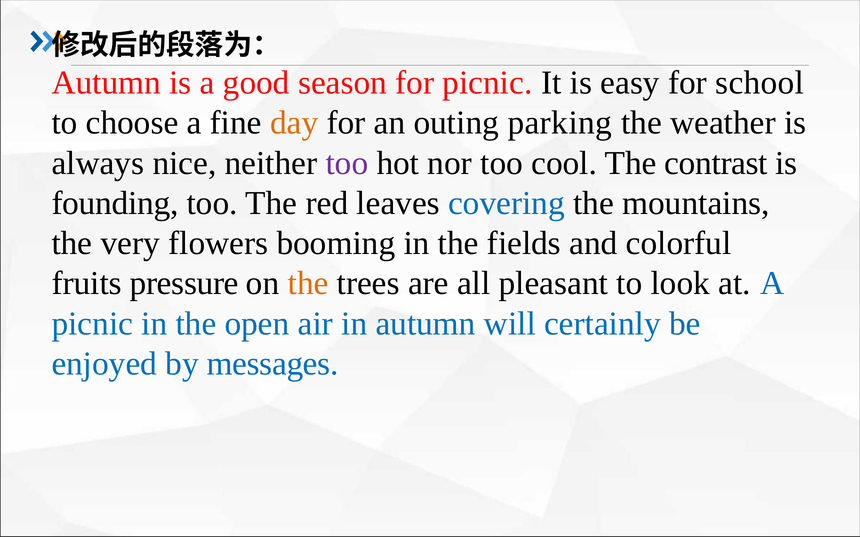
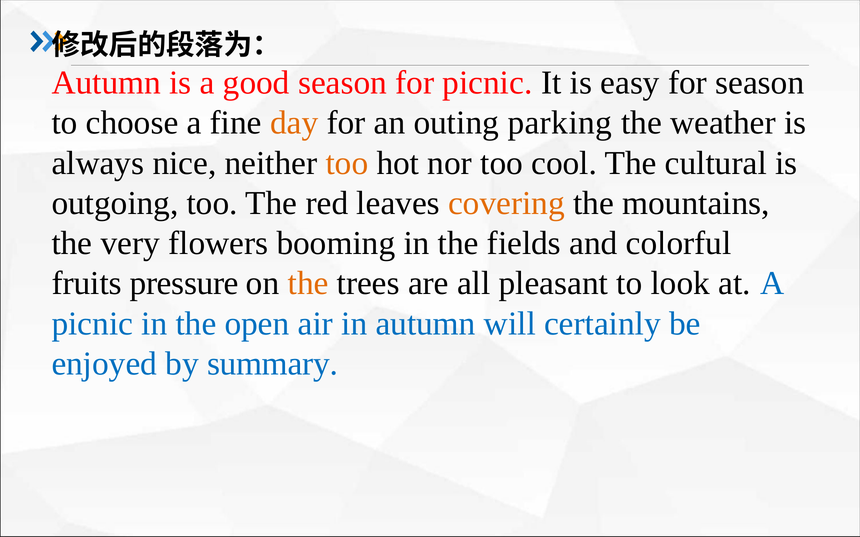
for school: school -> season (760, 83)
too colour: purple -> orange (347, 163)
contrast: contrast -> cultural (716, 163)
founding: founding -> outgoing (115, 203)
covering colour: blue -> orange (507, 203)
messages: messages -> summary (272, 364)
